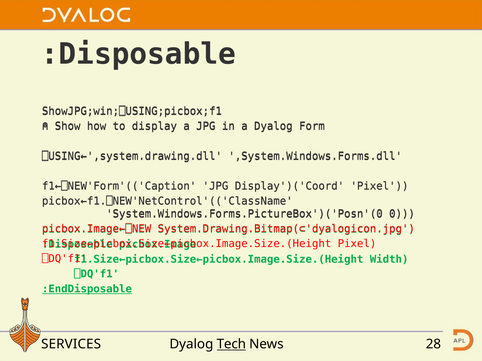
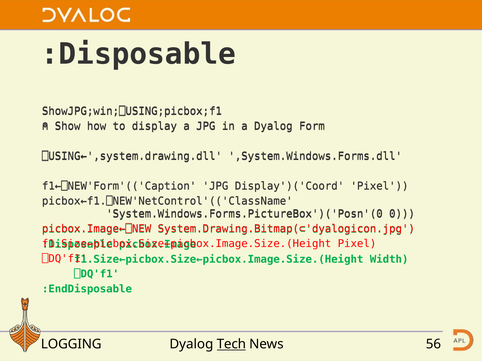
:EndDisposable underline: present -> none (87, 289)
SERVICES: SERVICES -> LOGGING (71, 345)
28: 28 -> 56 (433, 345)
